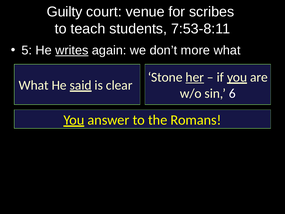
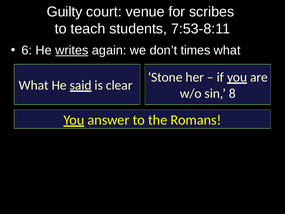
5: 5 -> 6 (27, 50)
more: more -> times (196, 50)
her underline: present -> none (195, 77)
6: 6 -> 8 (232, 93)
